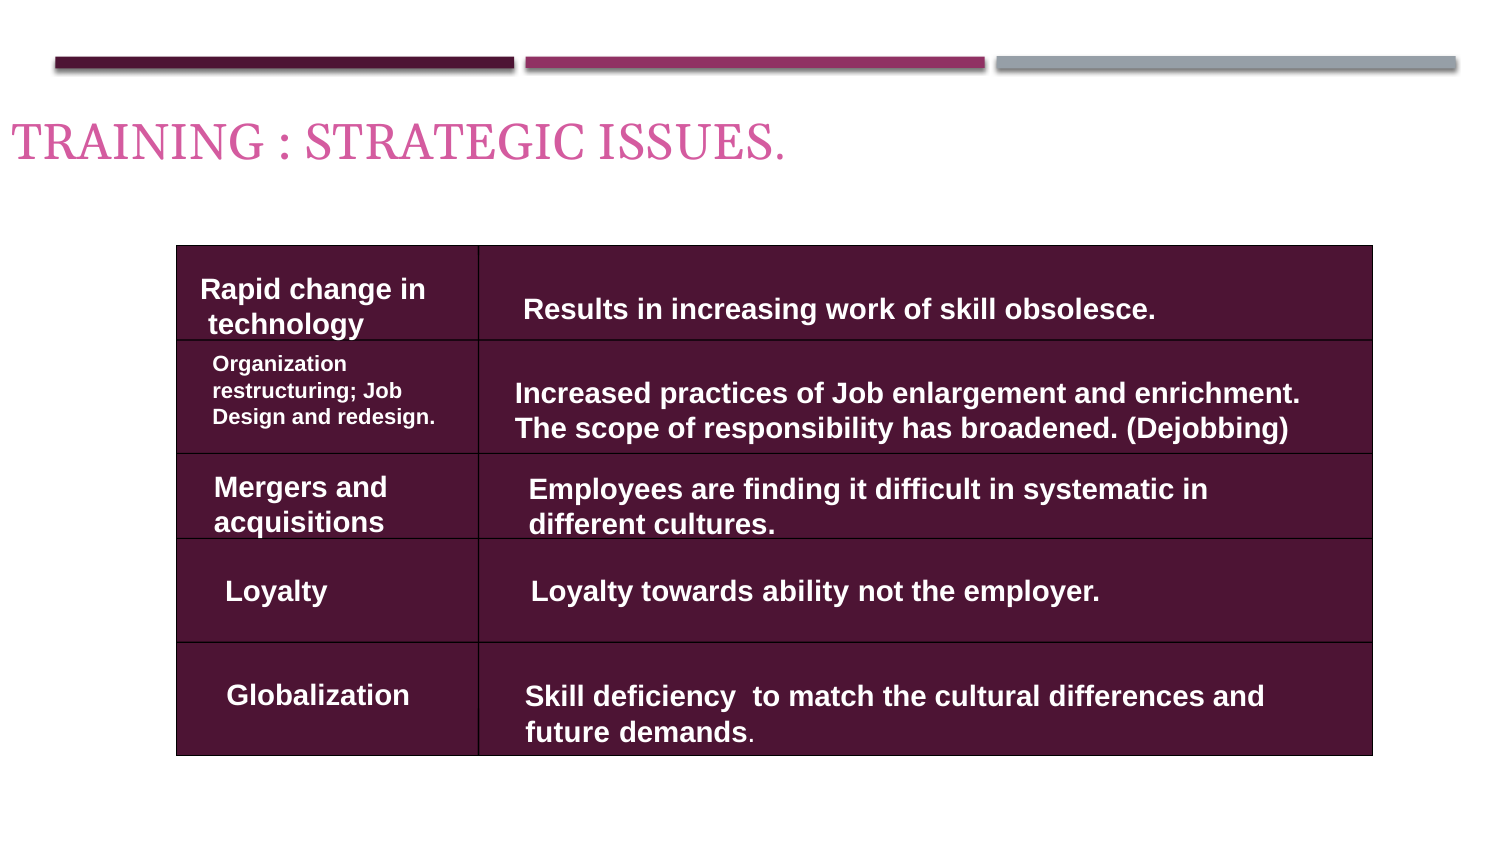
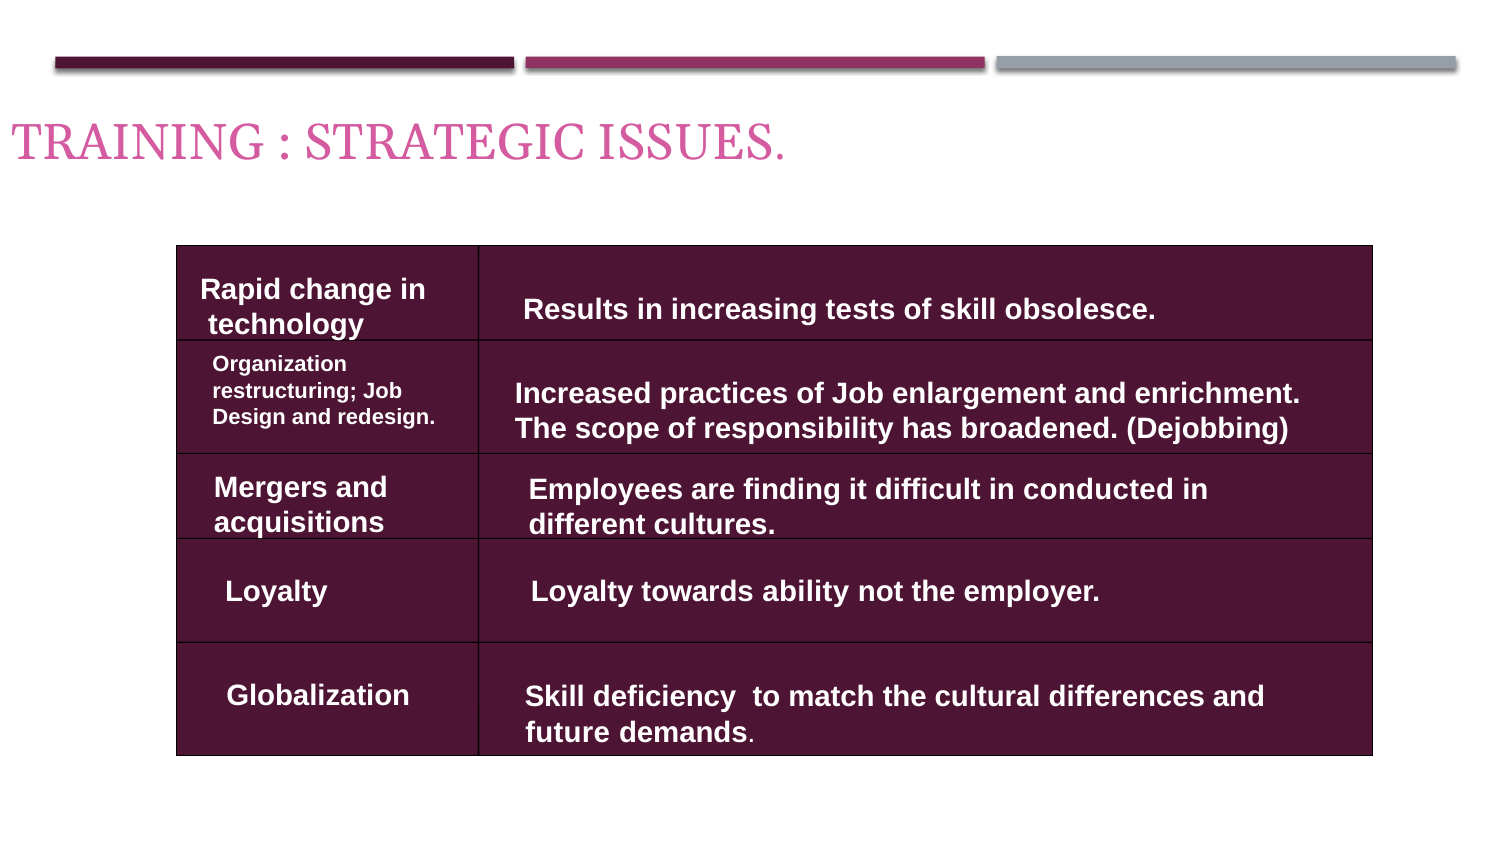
work: work -> tests (861, 310)
systematic: systematic -> conducted (1099, 489)
